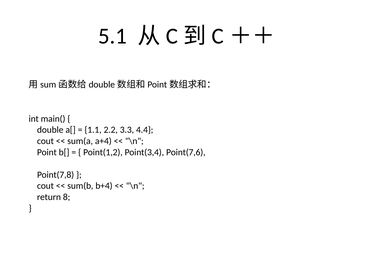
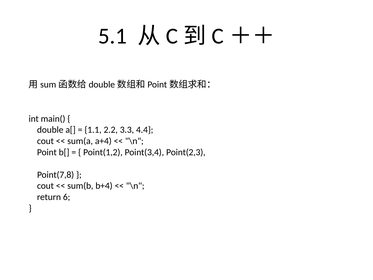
Point(7,6: Point(7,6 -> Point(2,3 (186, 152)
8: 8 -> 6 (67, 197)
